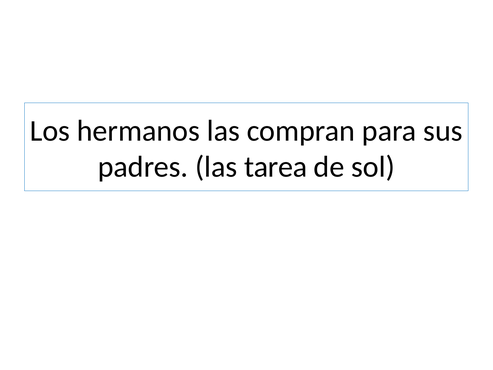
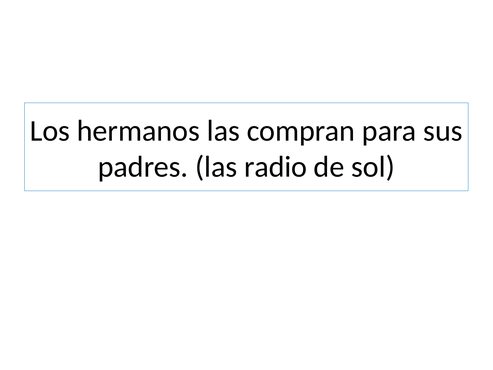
tarea: tarea -> radio (276, 167)
